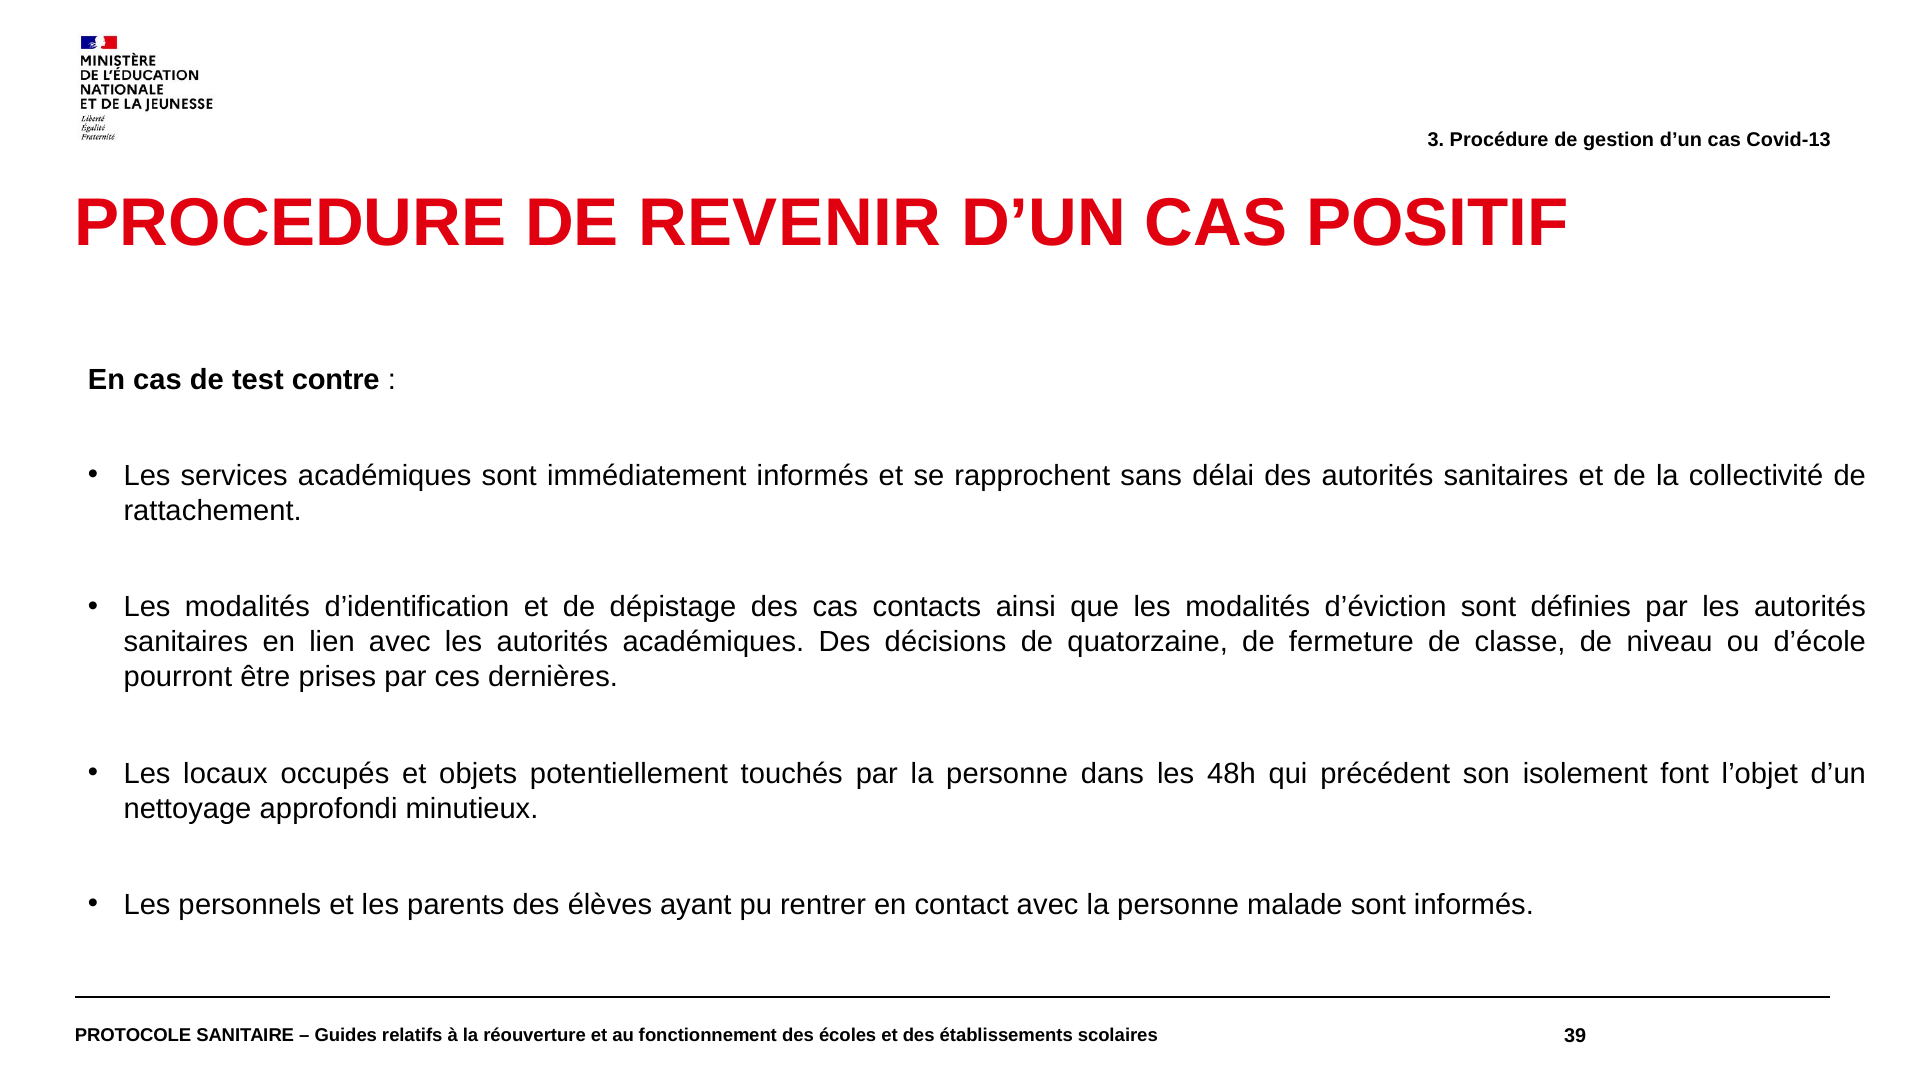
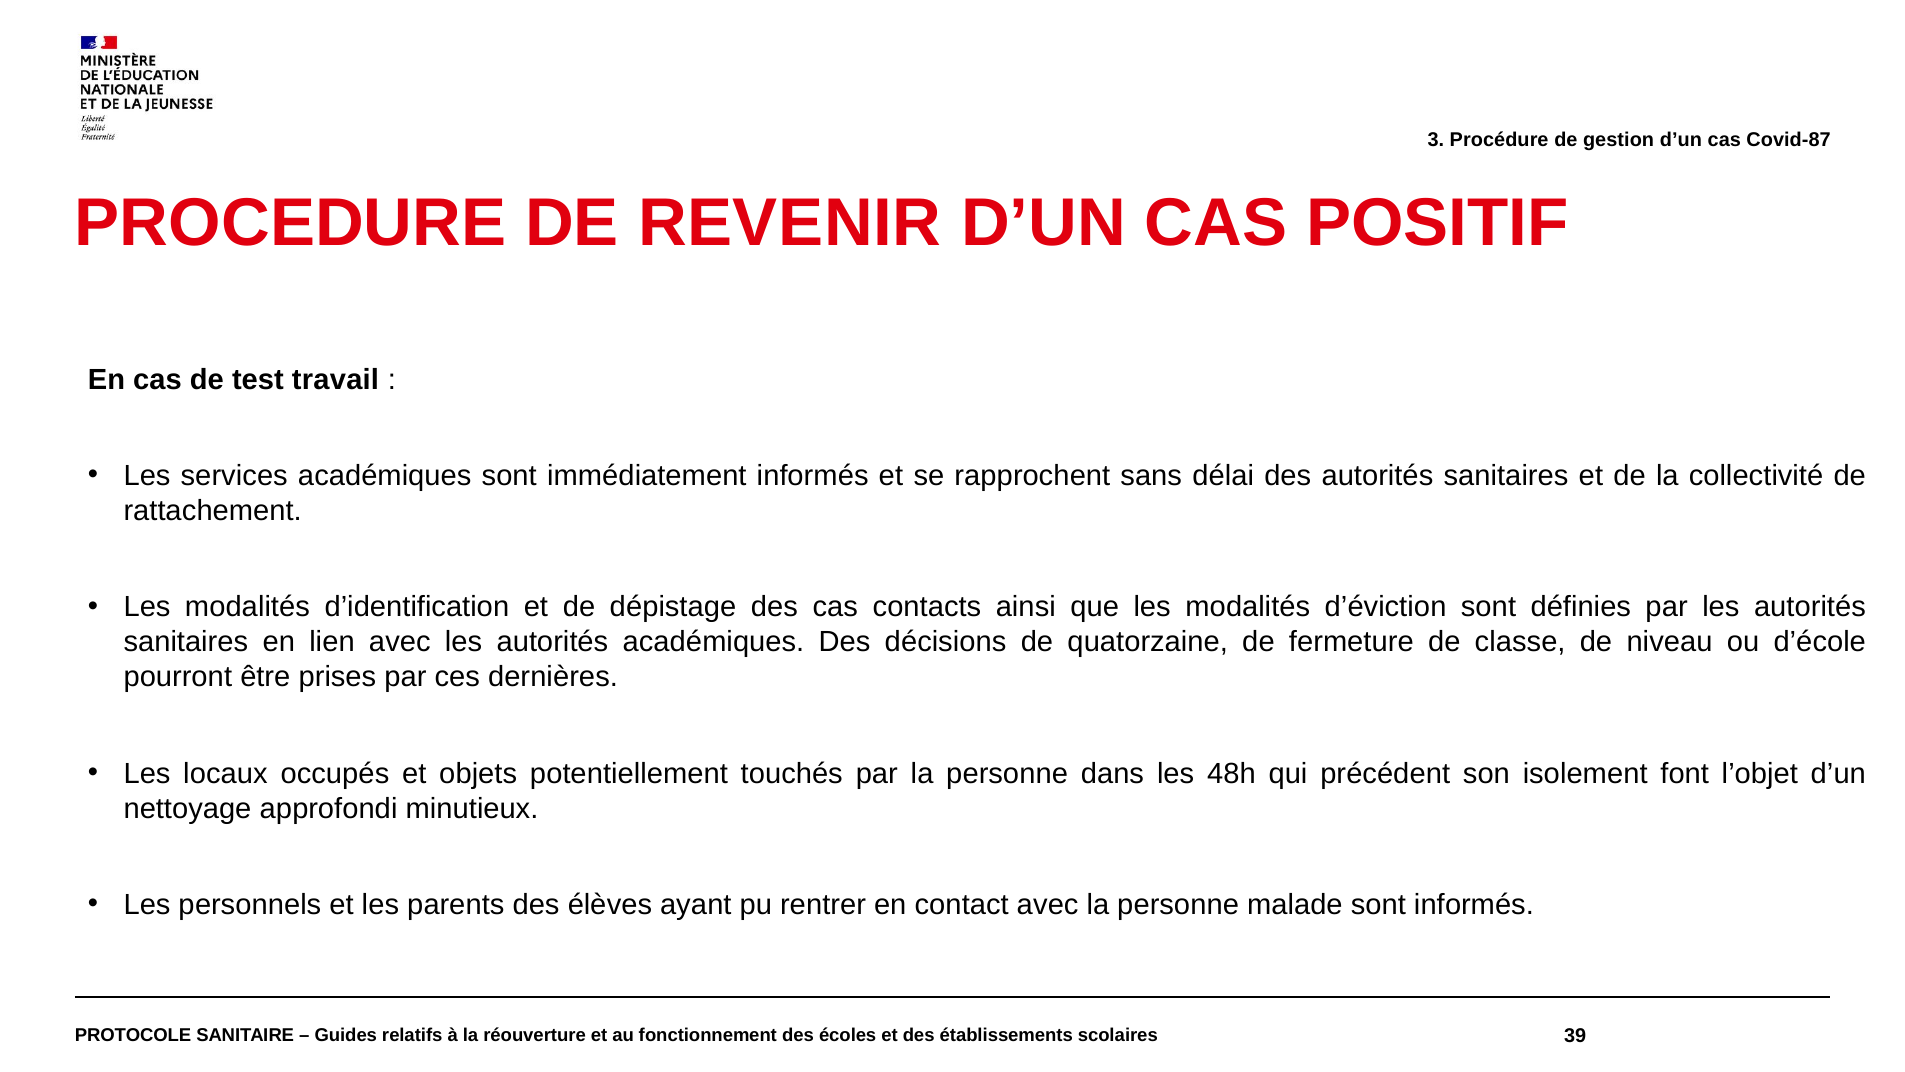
Covid-13: Covid-13 -> Covid-87 (1789, 140)
contre: contre -> travail (336, 379)
